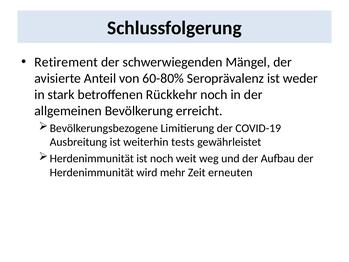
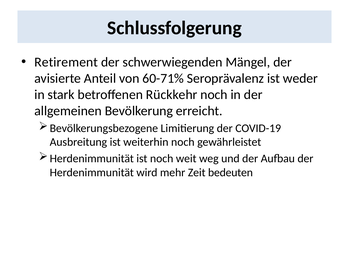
60-80%: 60-80% -> 60-71% (163, 78)
weiterhin tests: tests -> noch (183, 142)
erneuten: erneuten -> bedeuten (230, 172)
